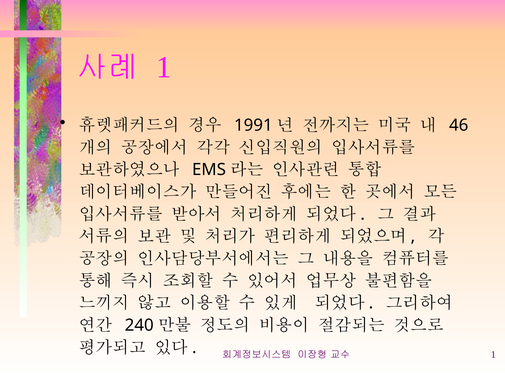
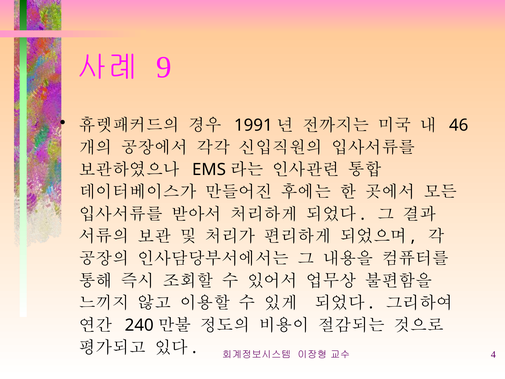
1: 1 -> 9 (164, 67)
1: 1 -> 4 (493, 354)
